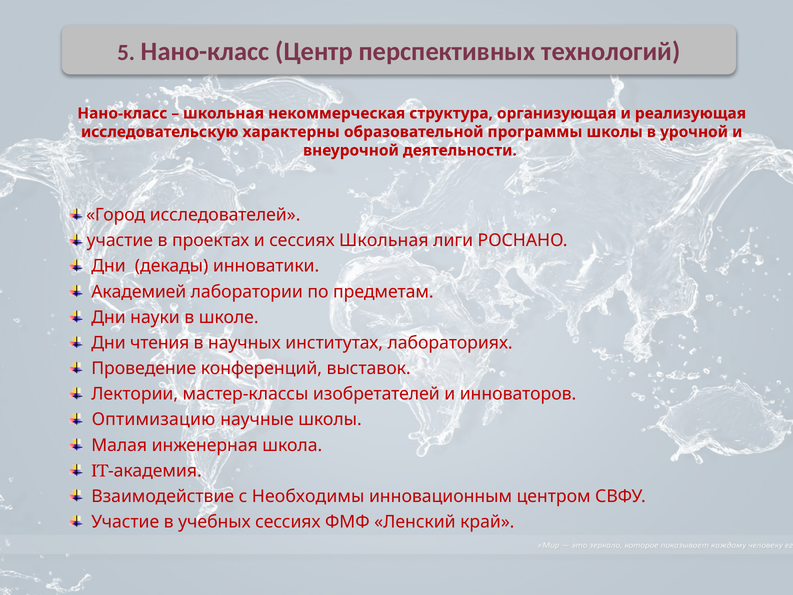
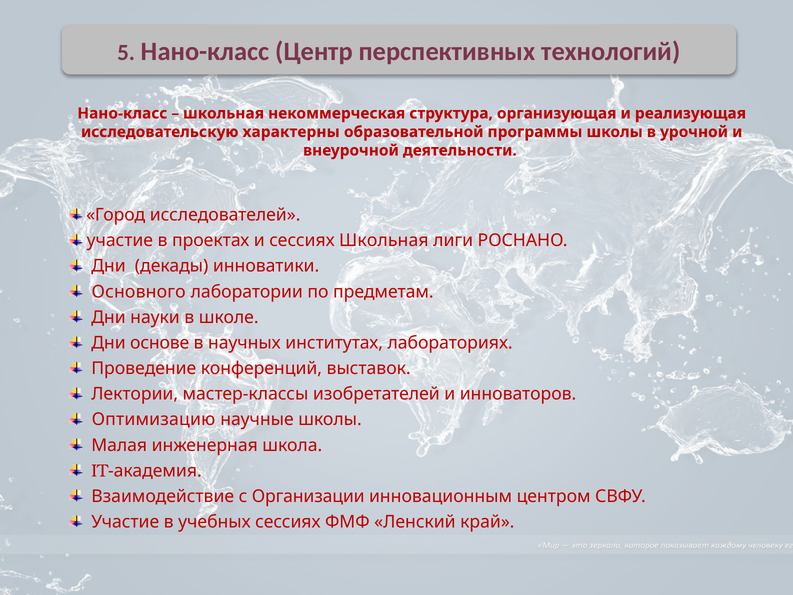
Академией: Академией -> Основного (139, 292)
чтения: чтения -> основе (160, 343)
Необходимы: Необходимы -> Организации (308, 496)
